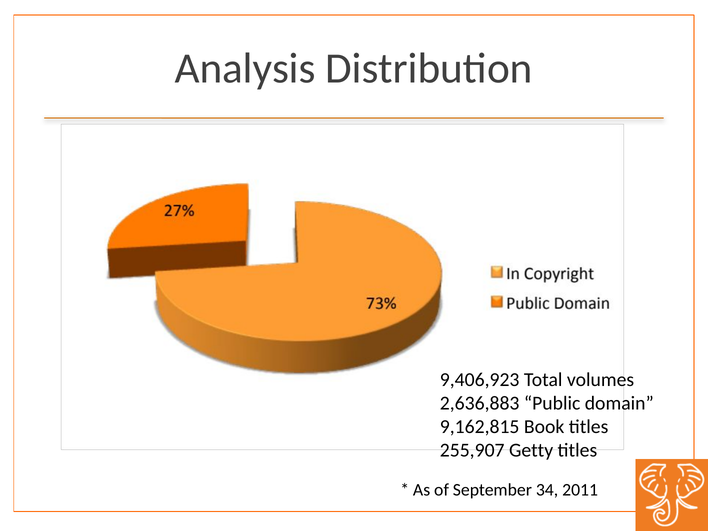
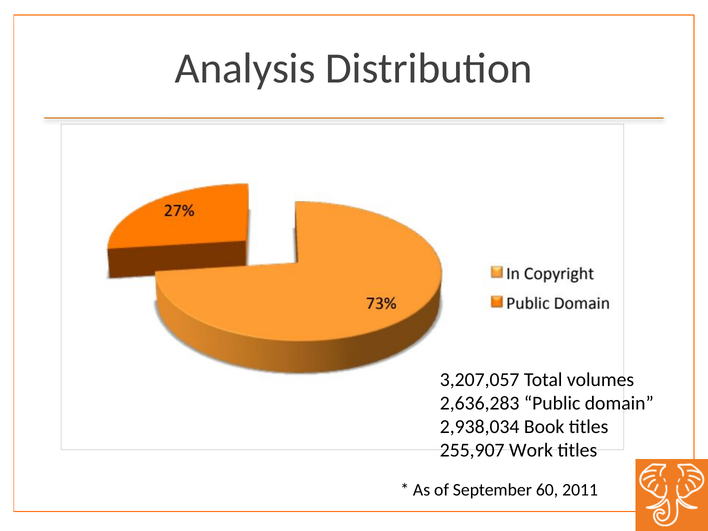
9,406,923: 9,406,923 -> 3,207,057 (480, 380)
2,636,883: 2,636,883 -> 2,636,283 (480, 403)
9,162,815: 9,162,815 -> 2,938,034 (480, 427)
Getty: Getty -> Work (531, 450)
34: 34 -> 60 (547, 490)
